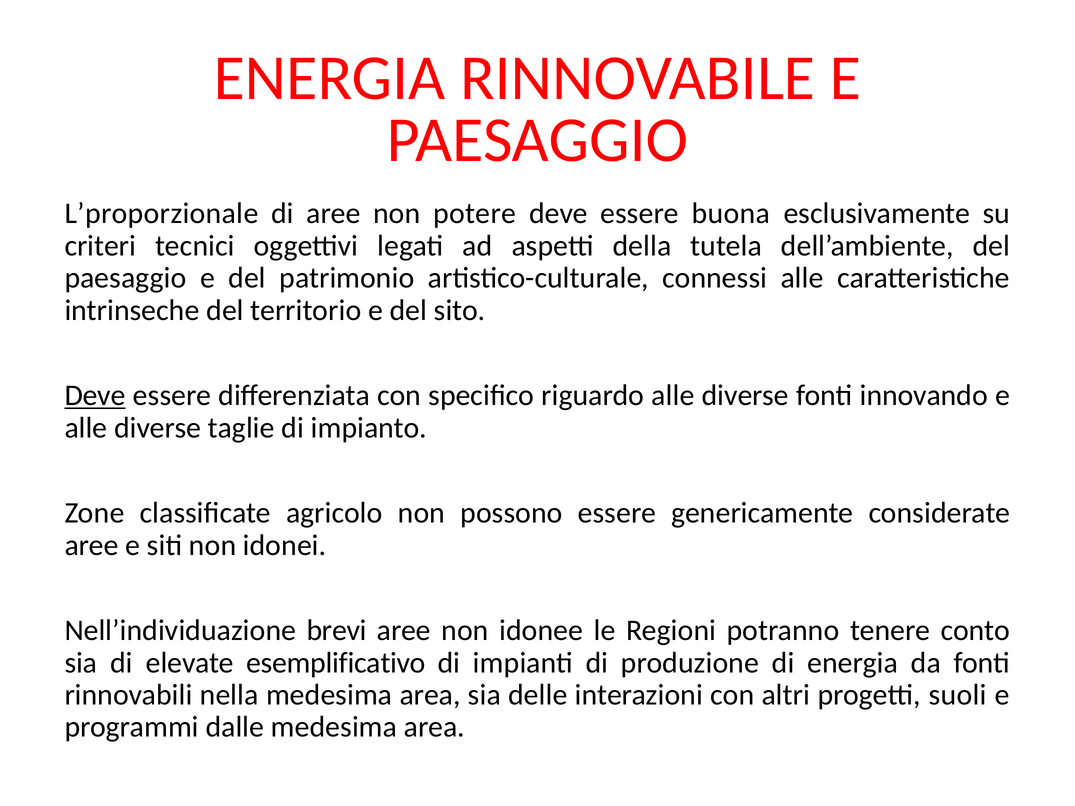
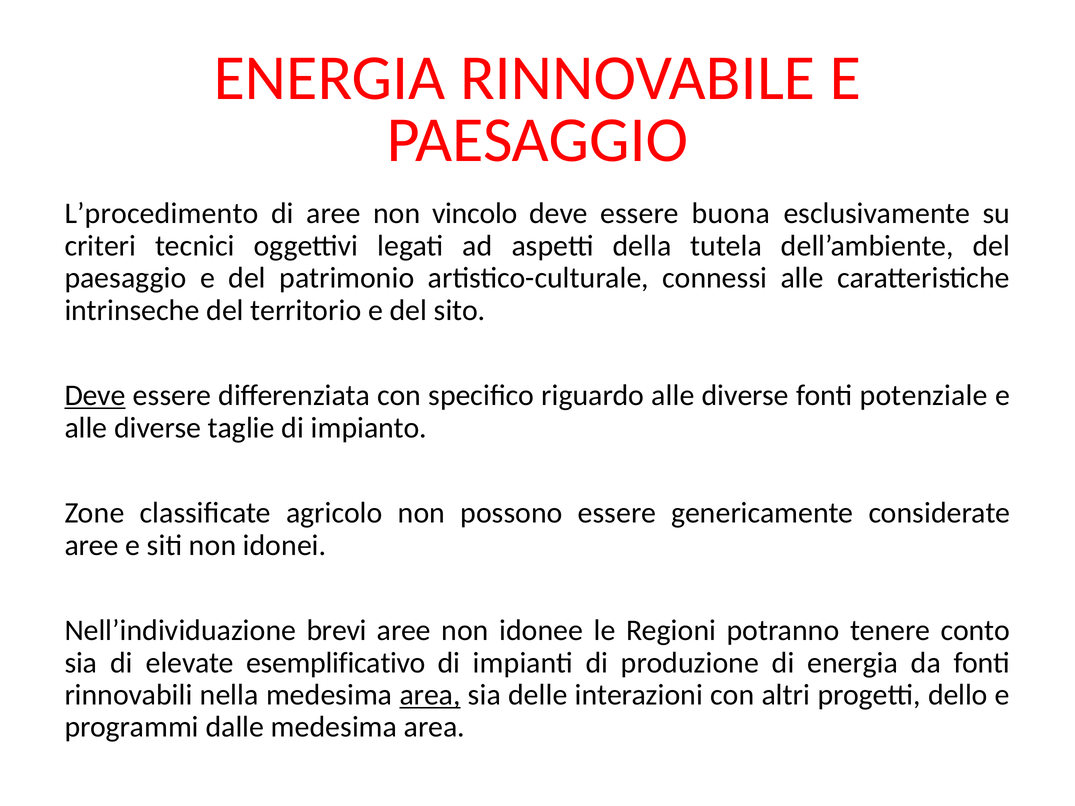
L’proporzionale: L’proporzionale -> L’procedimento (162, 214)
potere: potere -> vincolo (475, 214)
innovando: innovando -> potenziale (924, 396)
area underline: none -> present (430, 695)
suoli: suoli -> dello (958, 695)
